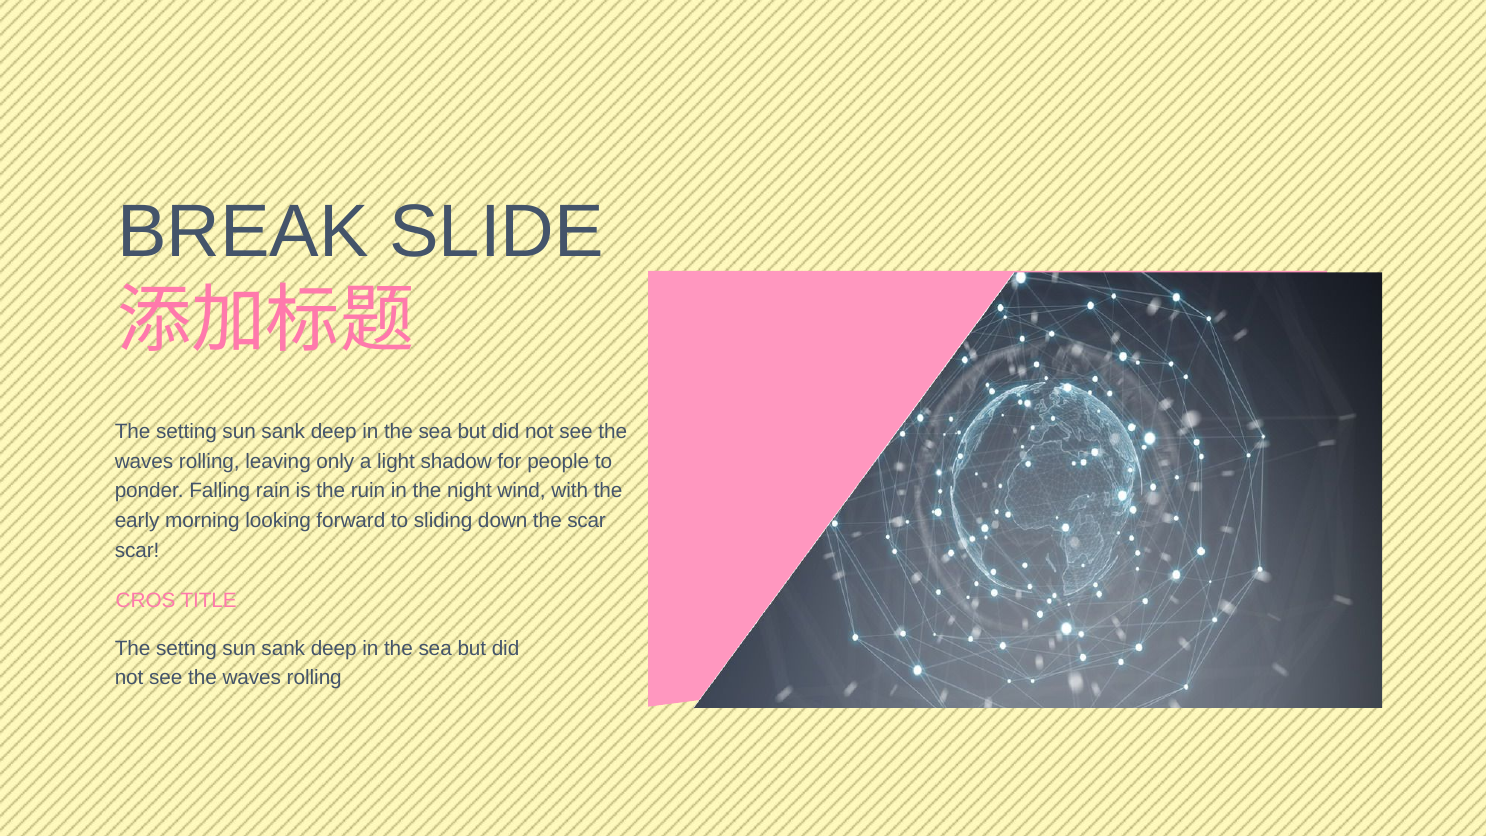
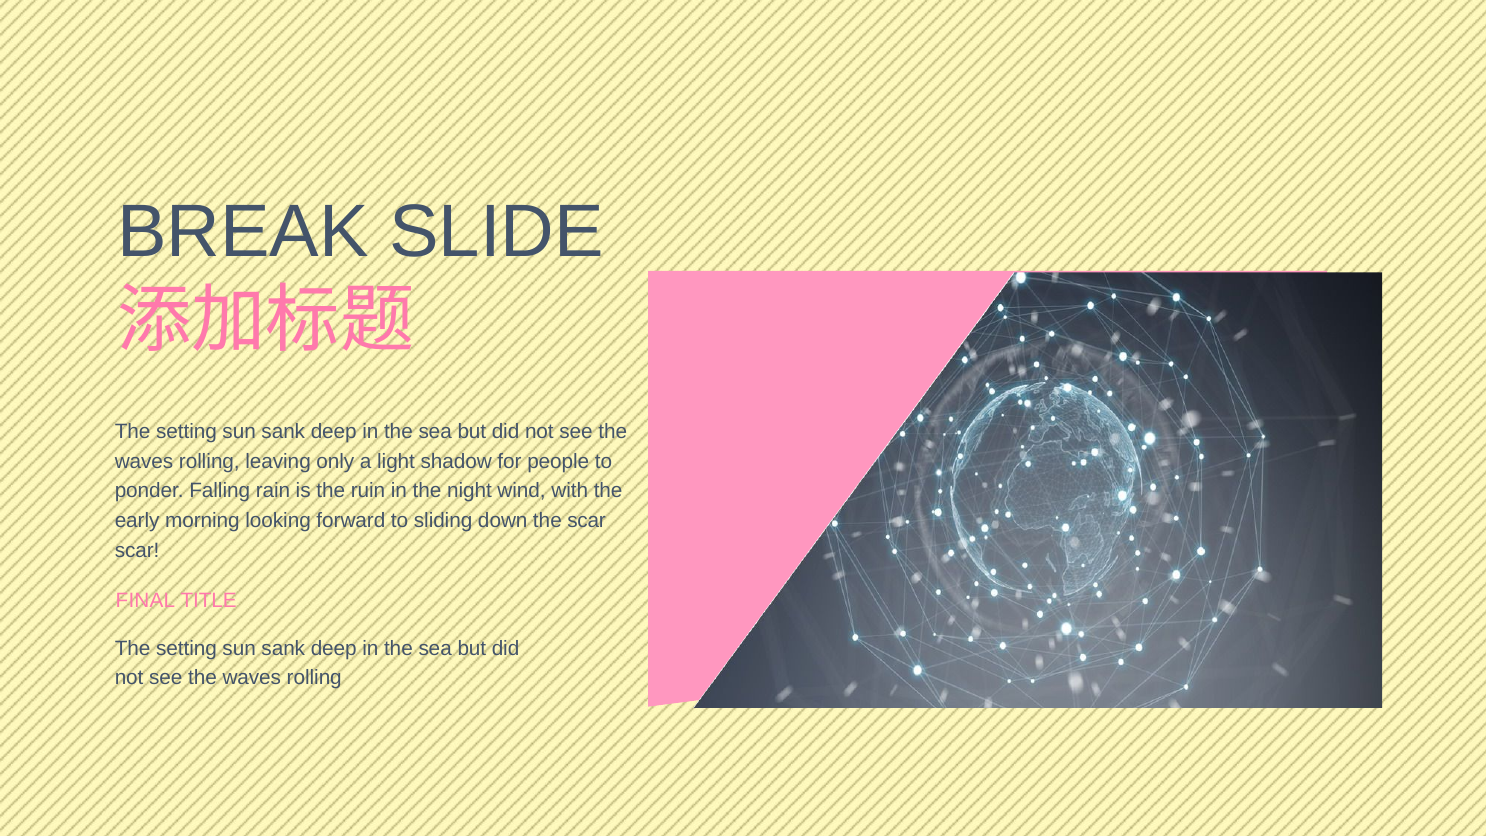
CROS: CROS -> FINAL (145, 601)
